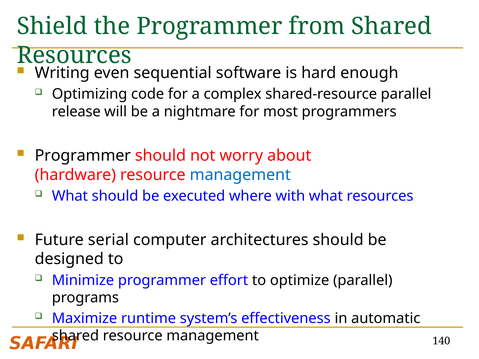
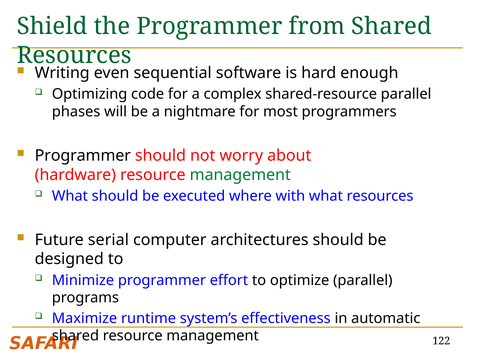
release: release -> phases (76, 112)
management colour: blue -> green (240, 175)
140: 140 -> 122 (441, 341)
